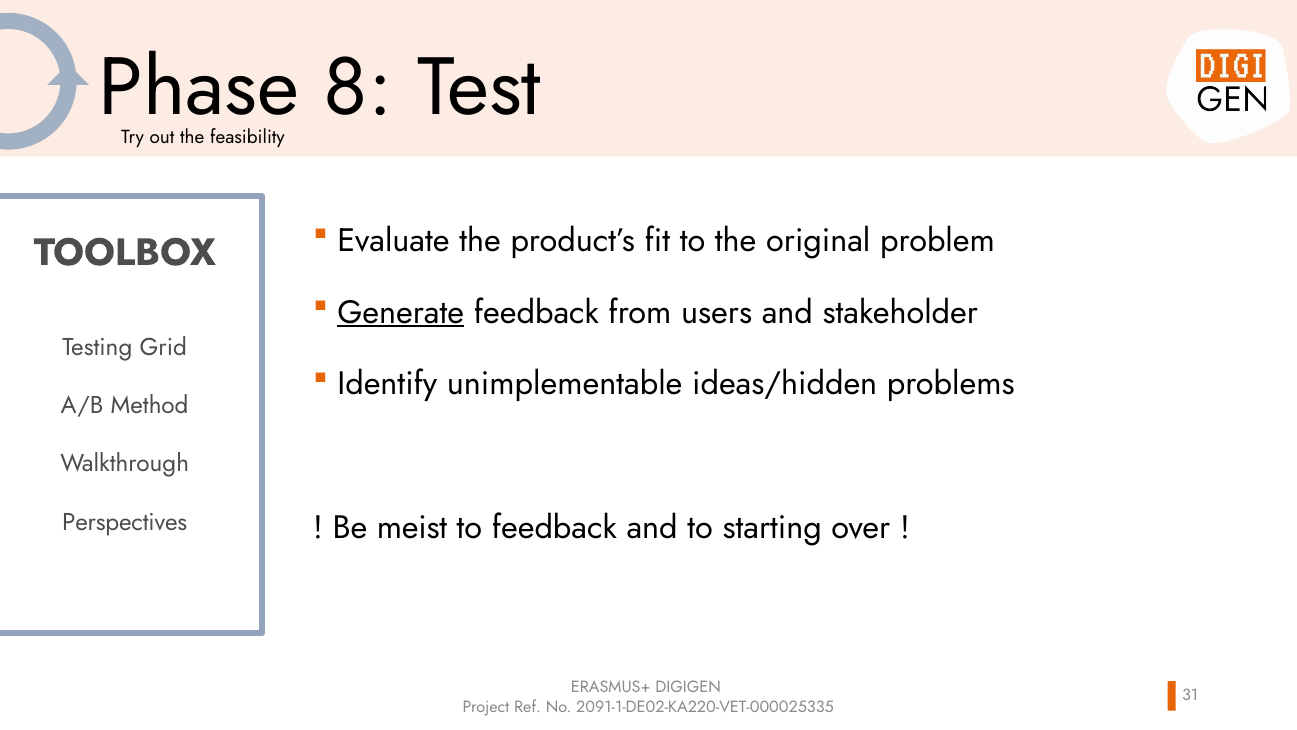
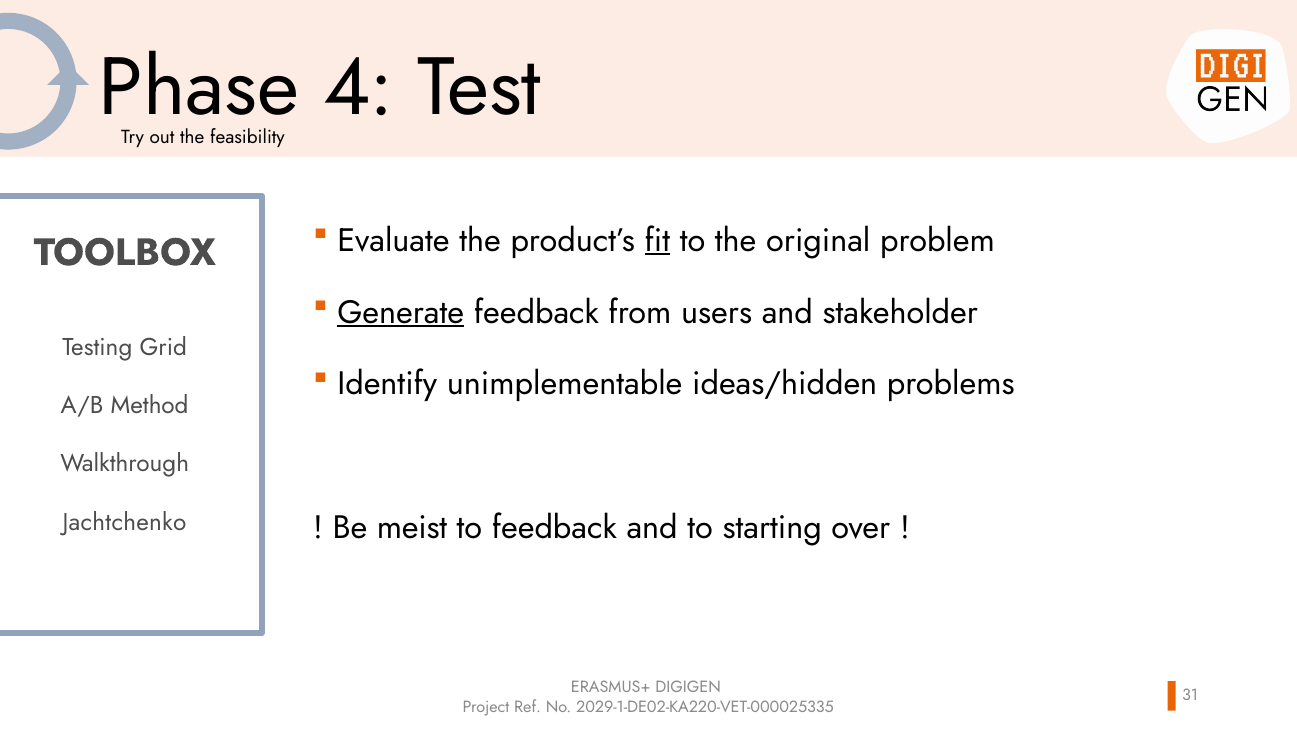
8: 8 -> 4 (359, 88)
fit underline: none -> present (657, 240)
Perspectives: Perspectives -> Jachtchenko (125, 522)
2091-1-DE02-KA220-VET-000025335: 2091-1-DE02-KA220-VET-000025335 -> 2029-1-DE02-KA220-VET-000025335 (705, 706)
